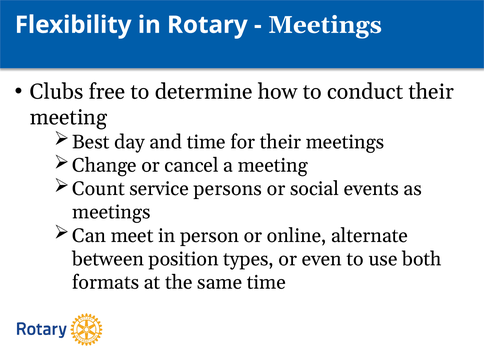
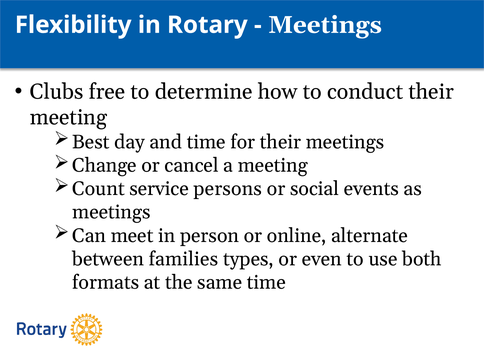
position: position -> families (184, 259)
